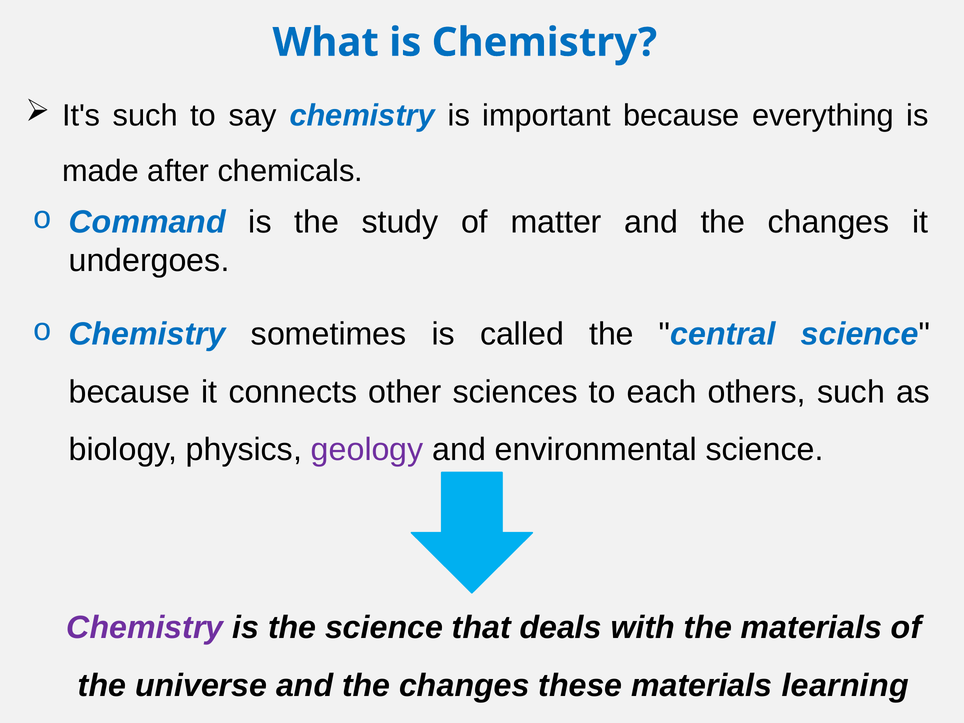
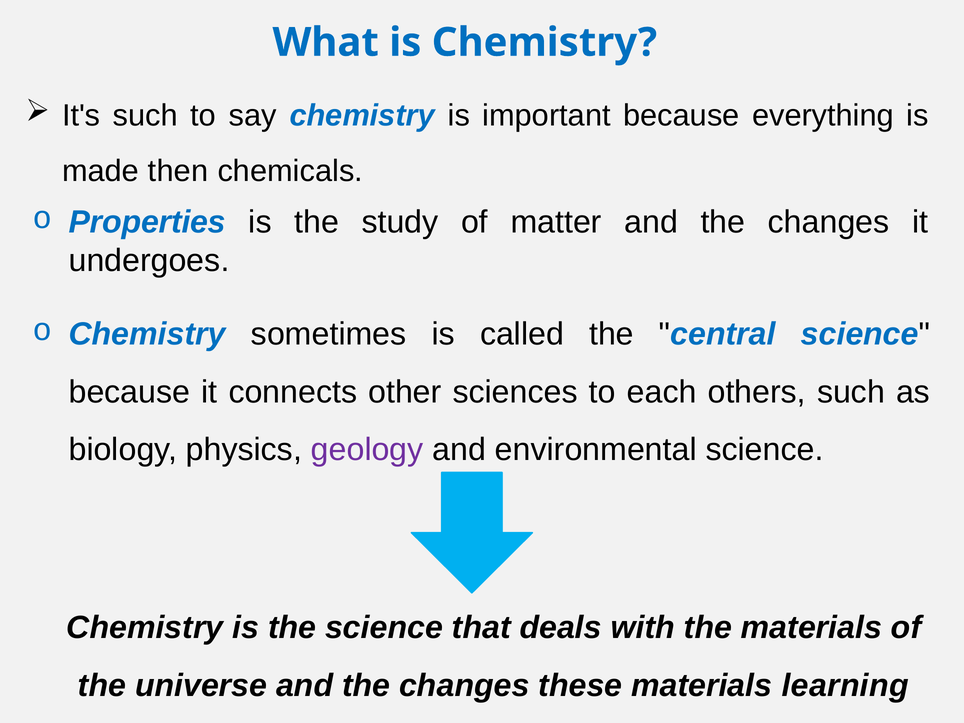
after: after -> then (178, 171)
Command: Command -> Properties (147, 222)
Chemistry colour: purple -> black (145, 628)
